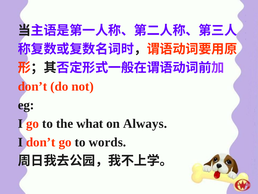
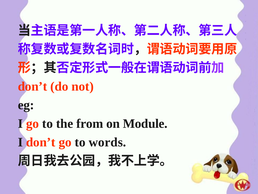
what: what -> from (90, 123)
Always: Always -> Module (145, 123)
